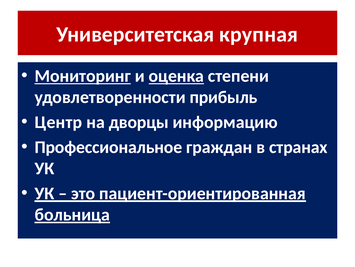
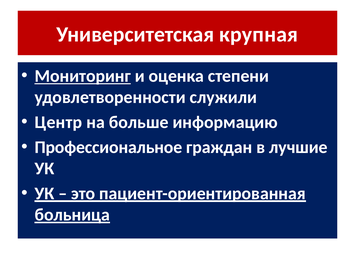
оценка underline: present -> none (176, 76)
прибыль: прибыль -> служили (223, 97)
дворцы: дворцы -> больше (139, 122)
странах: странах -> лучшие (298, 147)
